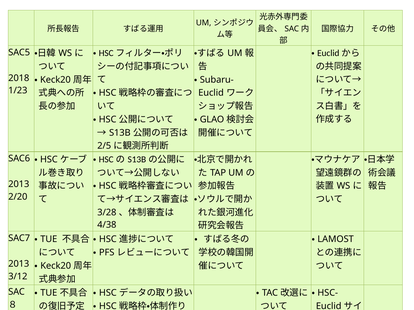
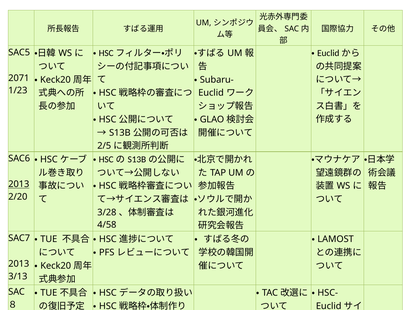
2018: 2018 -> 2071 (19, 78)
2013 underline: none -> present (19, 185)
4/38: 4/38 -> 4/58 (107, 225)
3/12: 3/12 -> 3/13 (18, 277)
